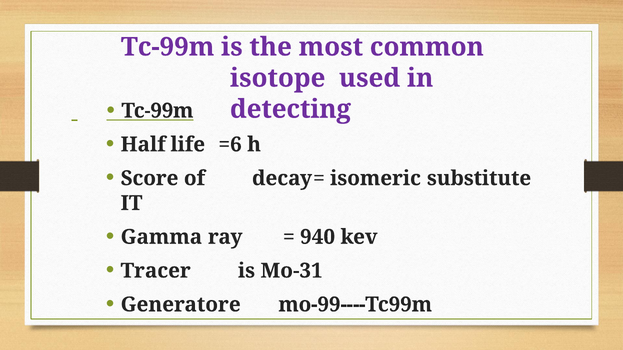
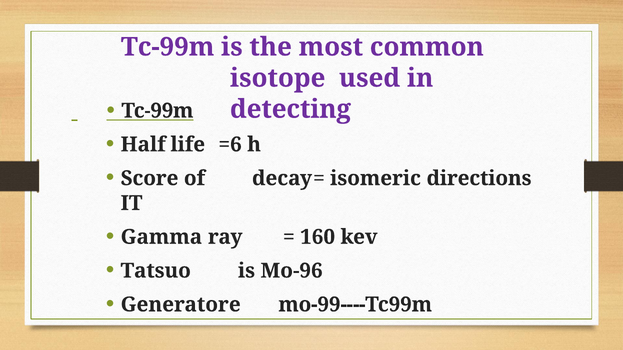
substitute: substitute -> directions (479, 179)
940: 940 -> 160 (318, 237)
Tracer: Tracer -> Tatsuo (156, 271)
Mo-31: Mo-31 -> Mo-96 (292, 271)
